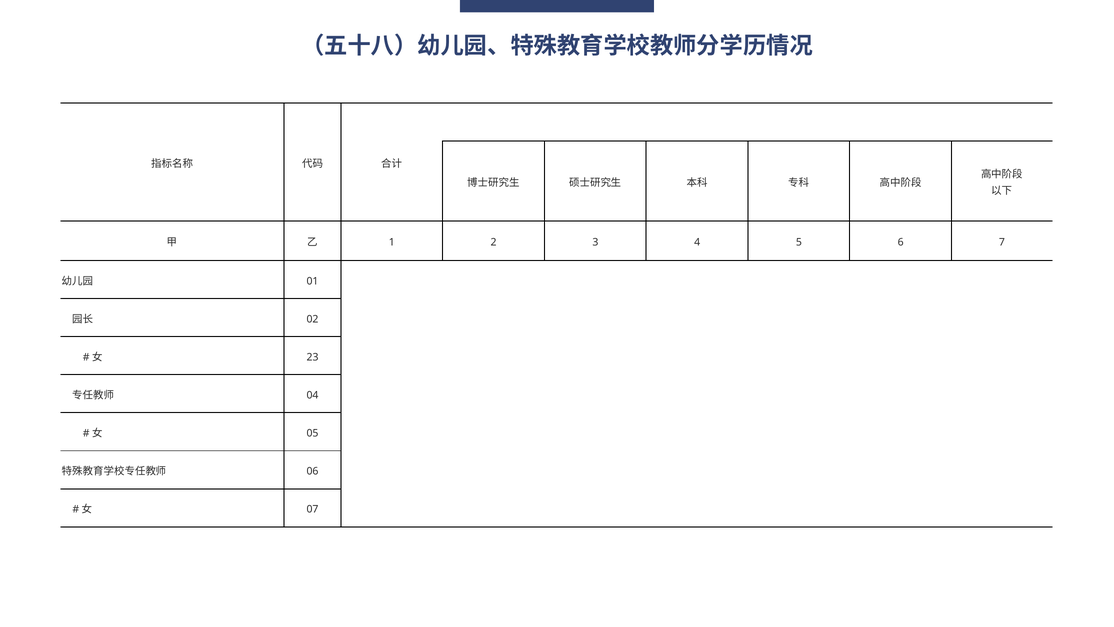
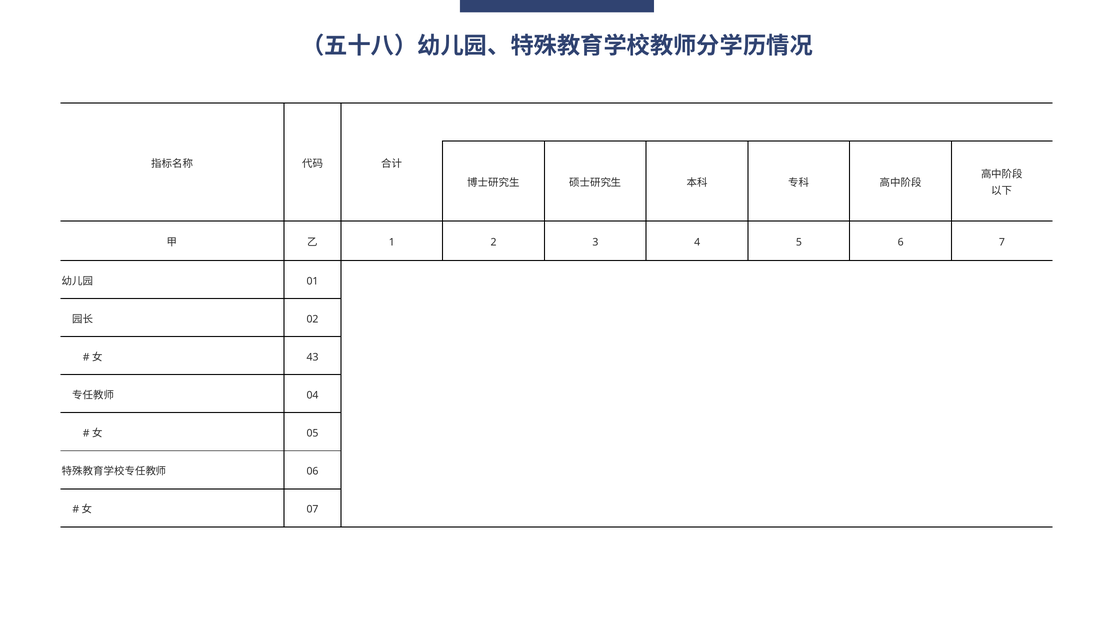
23: 23 -> 43 (313, 357)
